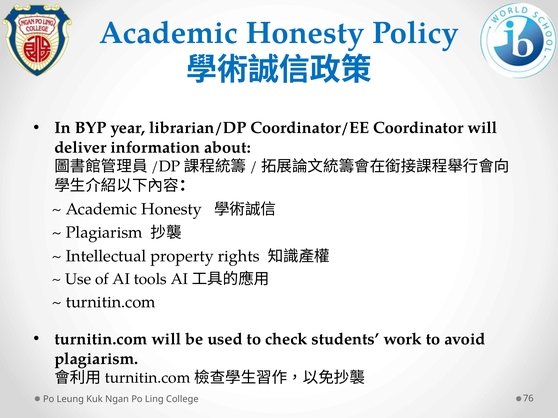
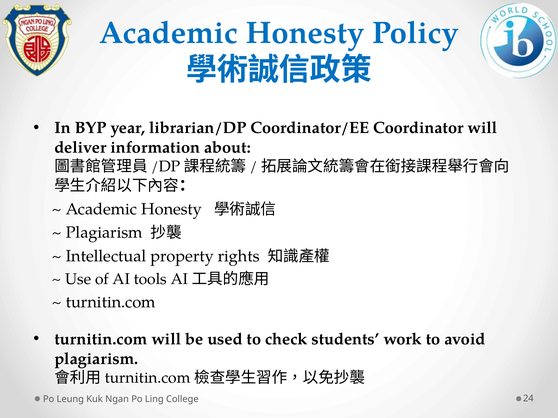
76: 76 -> 24 (528, 399)
